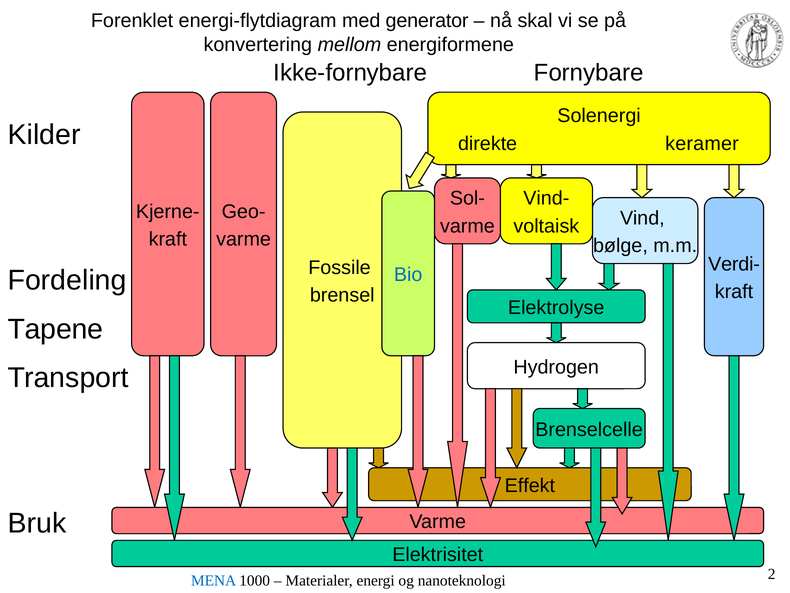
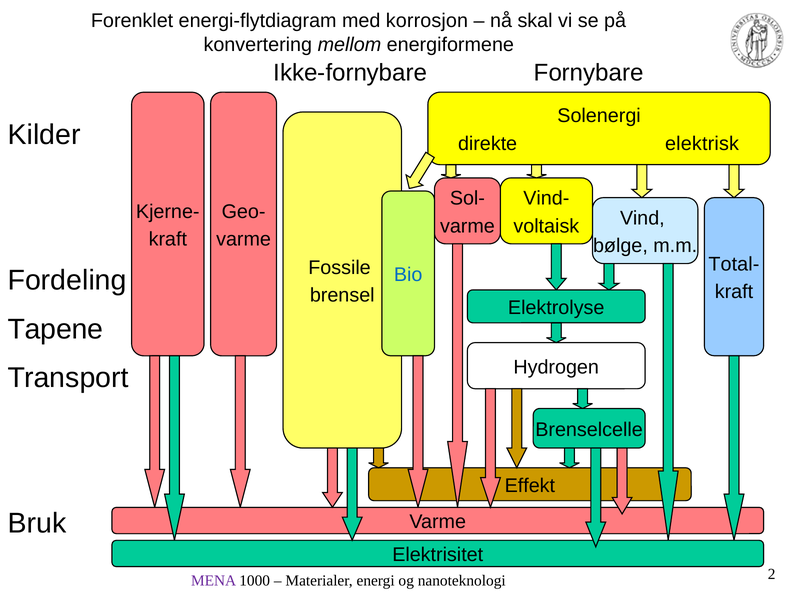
generator: generator -> korrosjon (427, 21)
keramer: keramer -> elektrisk (702, 144)
Verdi-: Verdi- -> Total- (734, 264)
MENA colour: blue -> purple (214, 580)
